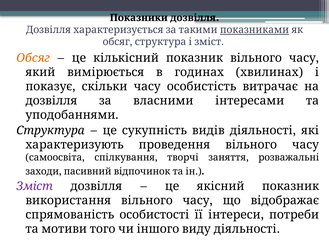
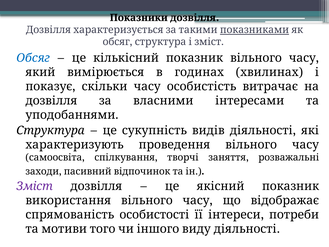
Обсяг colour: orange -> blue (33, 58)
